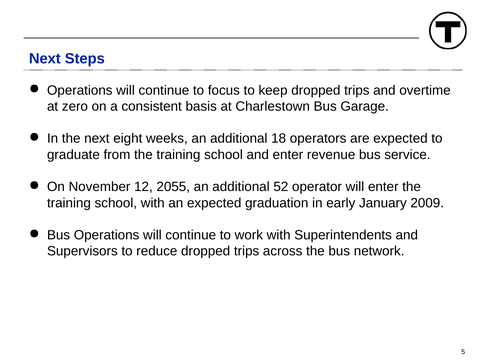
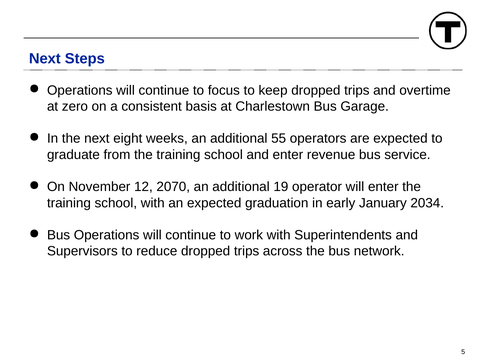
18: 18 -> 55 (279, 138)
2055: 2055 -> 2070 (173, 187)
52: 52 -> 19 (281, 187)
2009: 2009 -> 2034 (427, 203)
